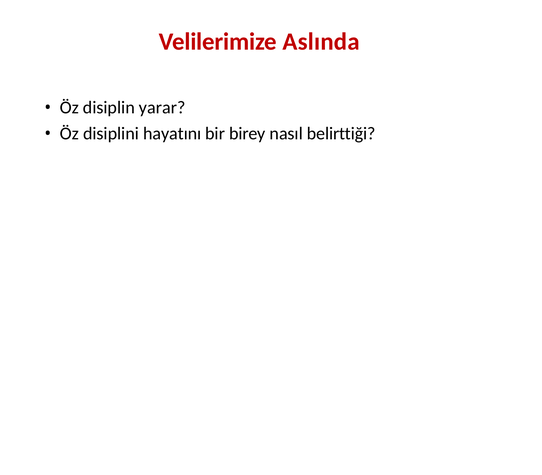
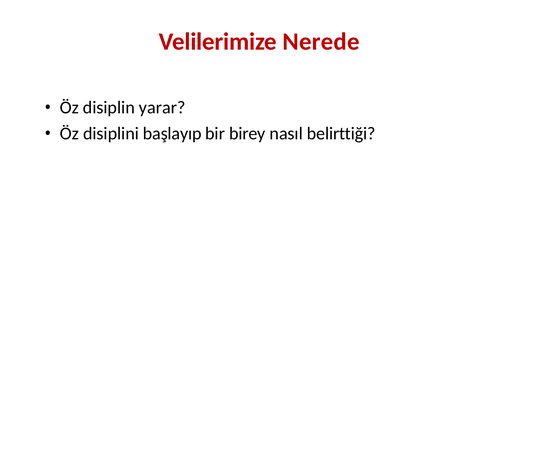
Aslında: Aslında -> Nerede (321, 42)
hayatını: hayatını -> başlayıp (172, 134)
